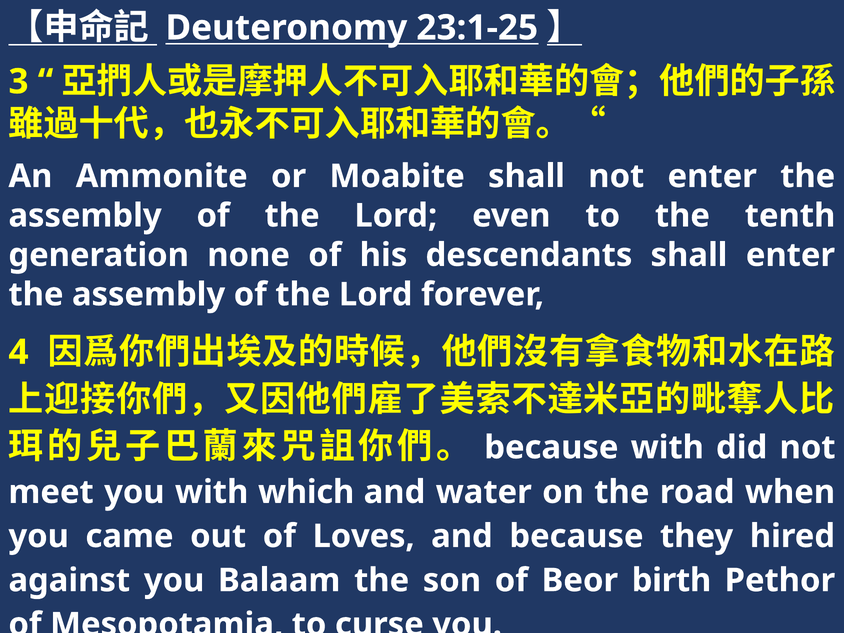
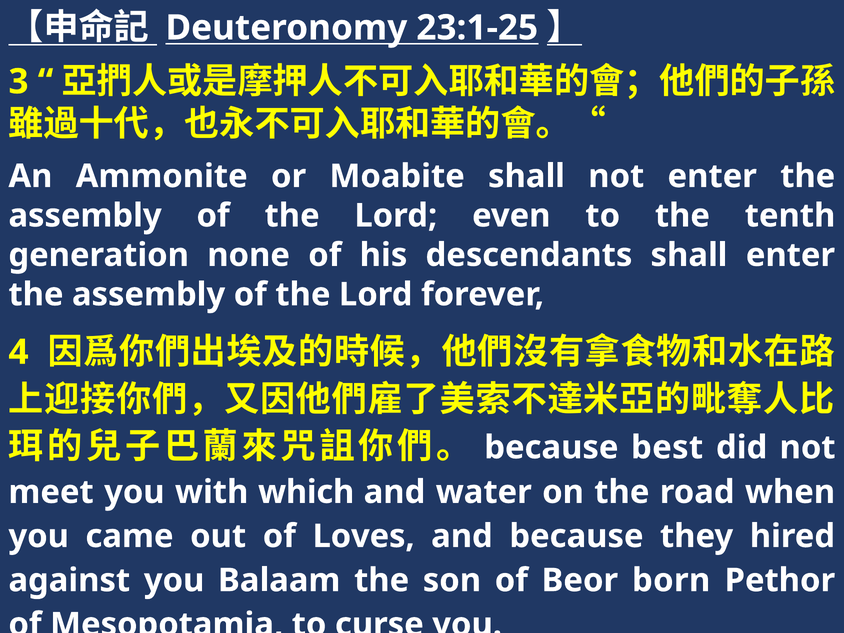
because with: with -> best (667, 448)
birth: birth -> born (671, 580)
